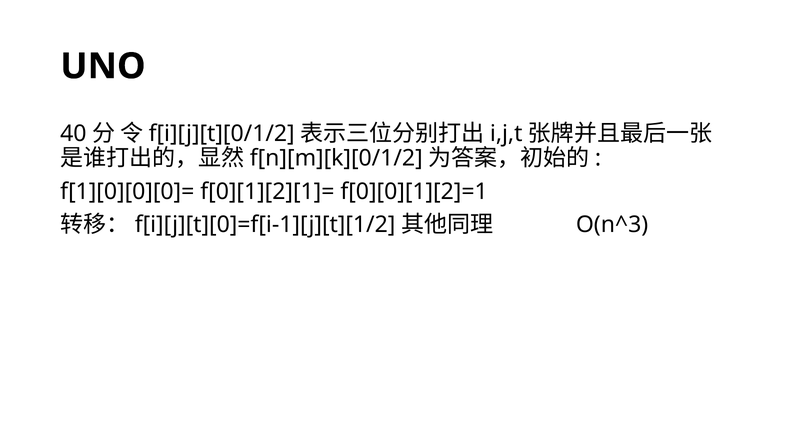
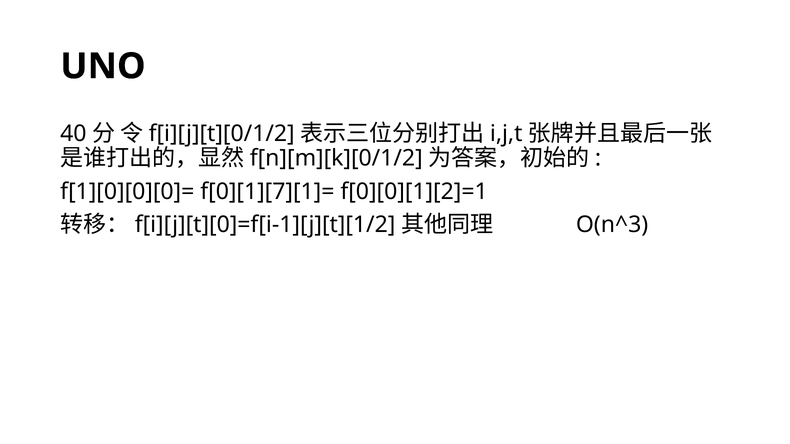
f[0][1][2][1]=: f[0][1][2][1]= -> f[0][1][7][1]= (267, 192)
